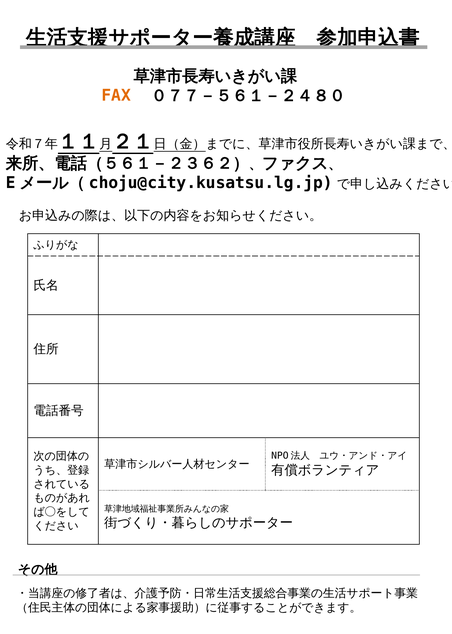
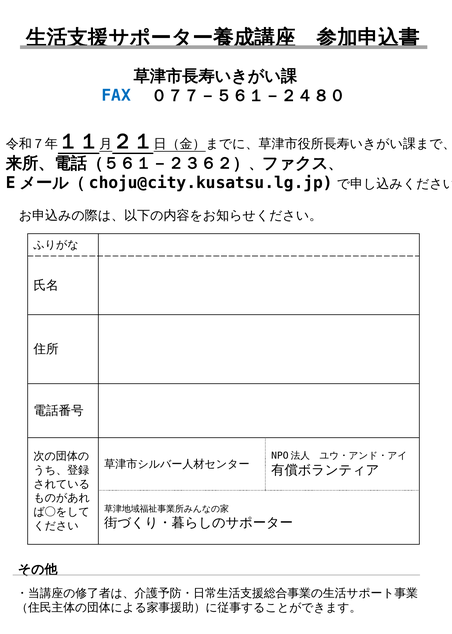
FAX colour: orange -> blue (116, 96)
